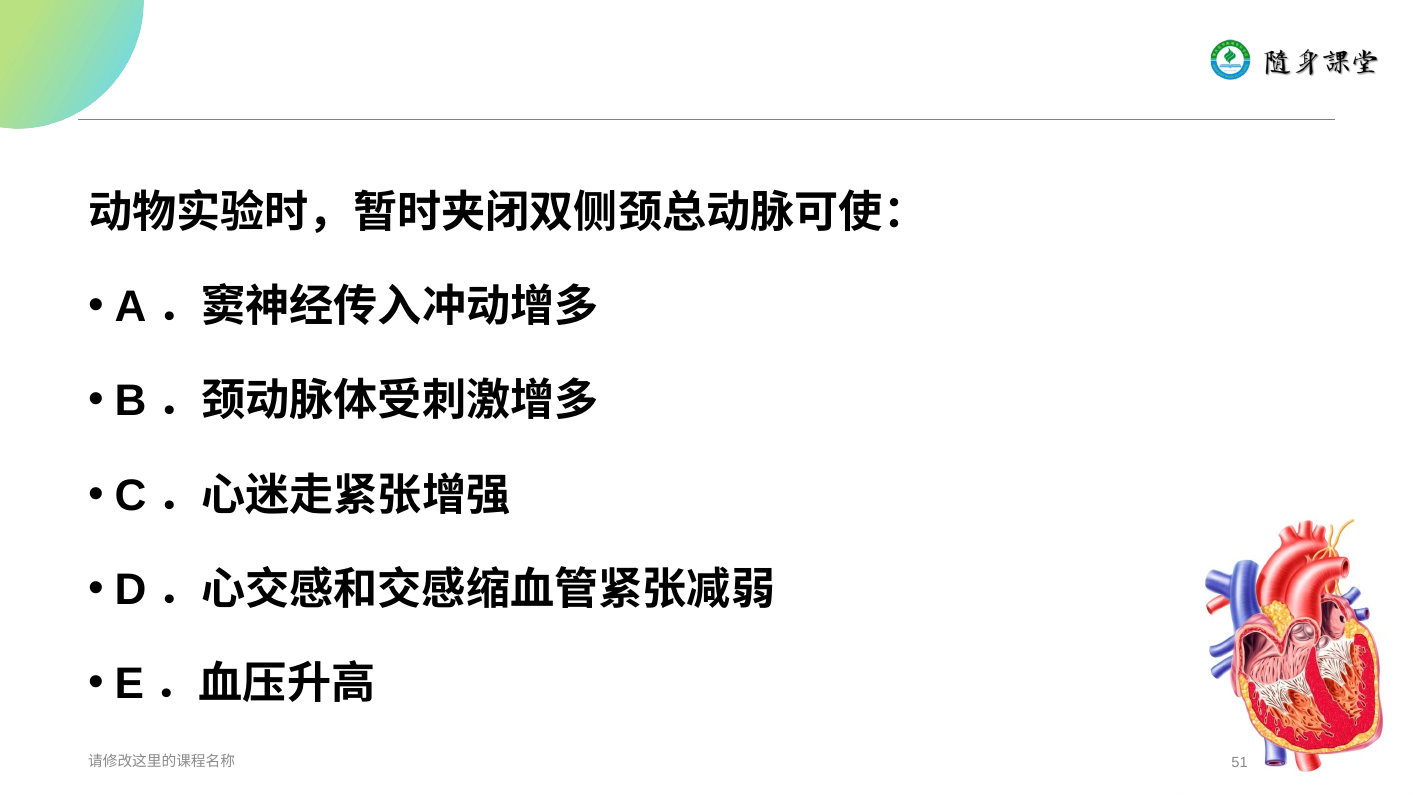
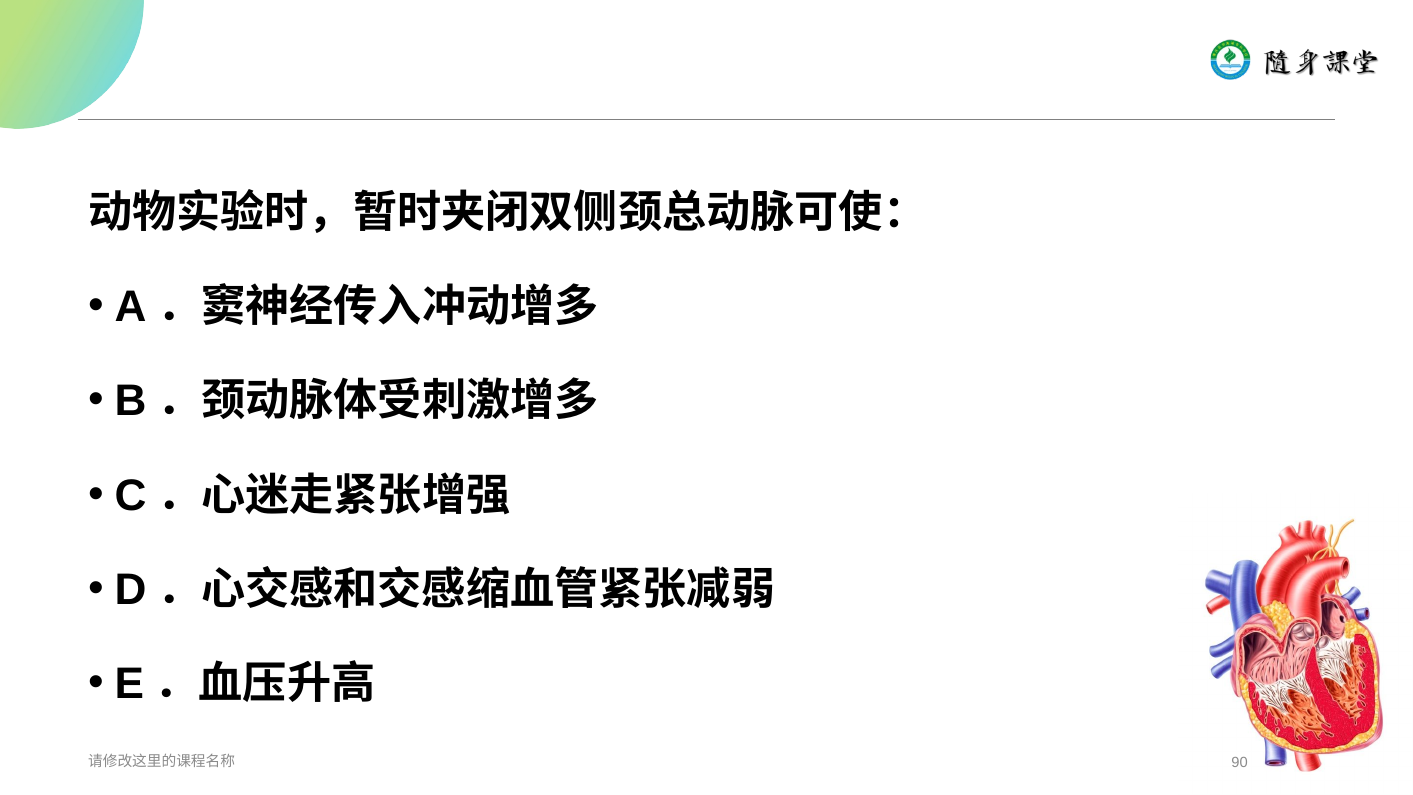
51: 51 -> 90 (1240, 763)
